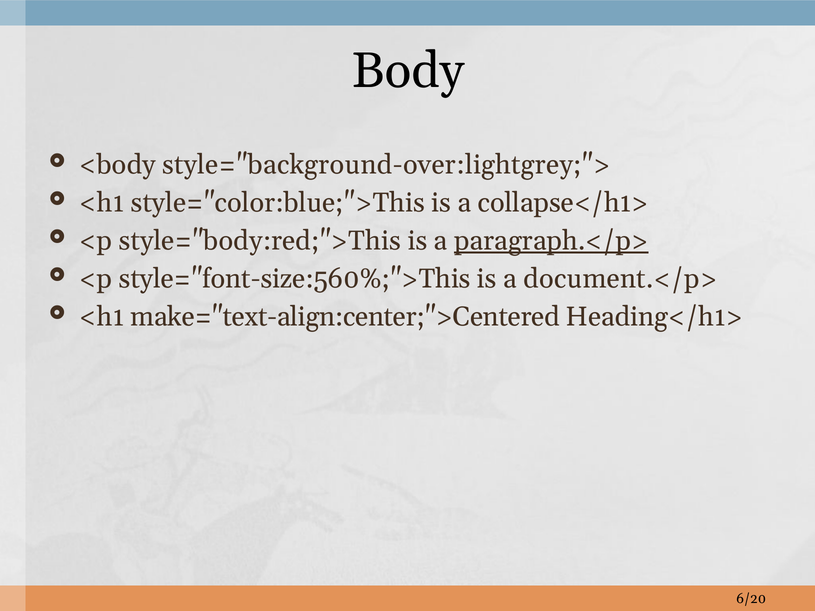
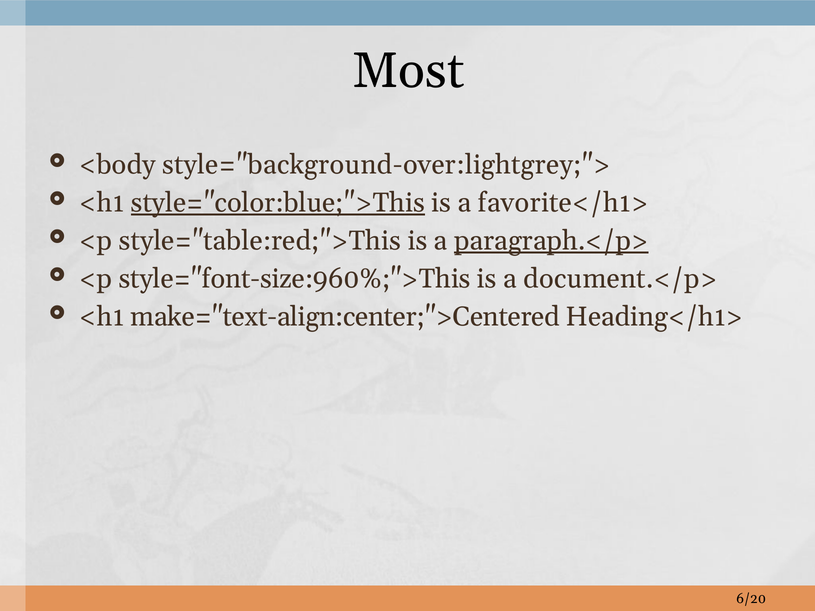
Body: Body -> Most (408, 71)
style="color:blue;">This underline: none -> present (278, 203)
collapse</h1>: collapse</h1> -> favorite</h1> (563, 203)
style="body:red;">This: style="body:red;">This -> style="table:red;">This (260, 241)
style="font-size:560%;">This: style="font-size:560%;">This -> style="font-size:960%;">This (295, 279)
